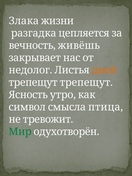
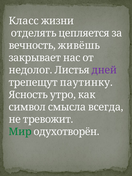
Злака: Злака -> Класс (24, 21)
разгадка: разгадка -> отделять (34, 33)
дней colour: orange -> purple (104, 70)
трепещут трепещут: трепещут -> паутинку (86, 82)
птица: птица -> всегда (106, 107)
